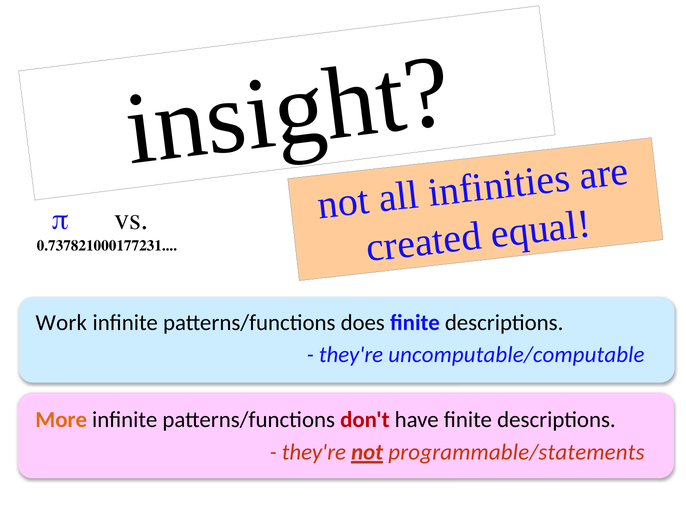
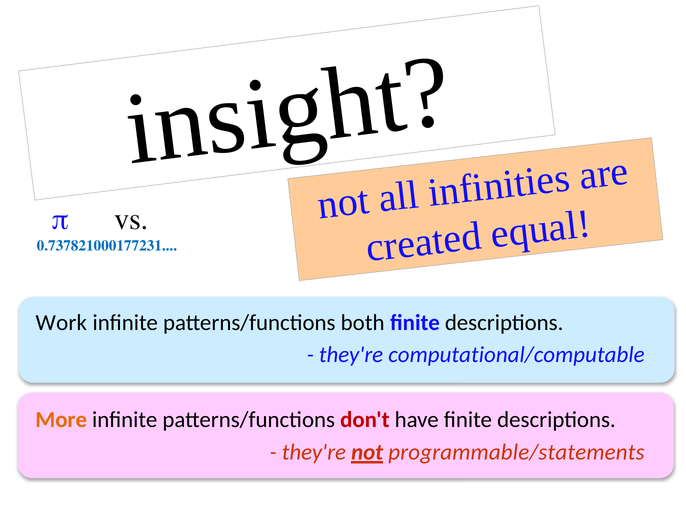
0.737821000177231 colour: black -> blue (107, 246)
does: does -> both (363, 323)
uncomputable/computable: uncomputable/computable -> computational/computable (516, 355)
